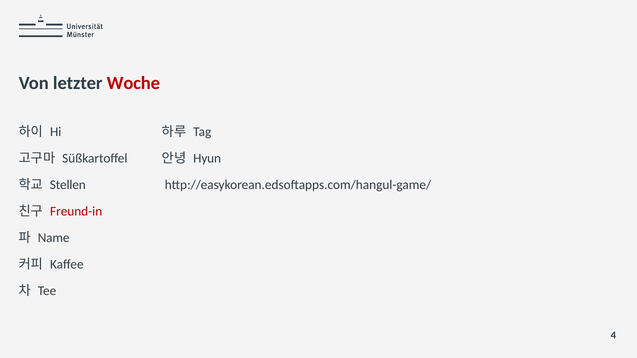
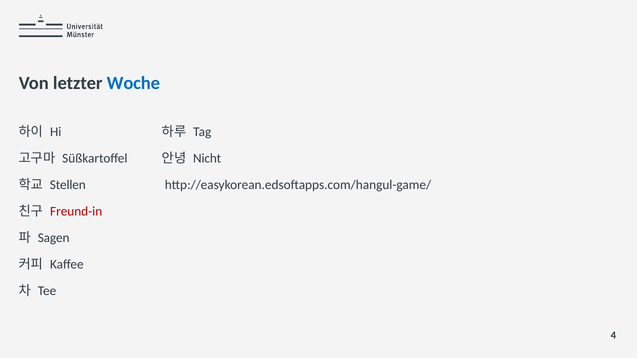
Woche colour: red -> blue (133, 83)
Hyun: Hyun -> Nicht (207, 158)
Name: Name -> Sagen (54, 238)
